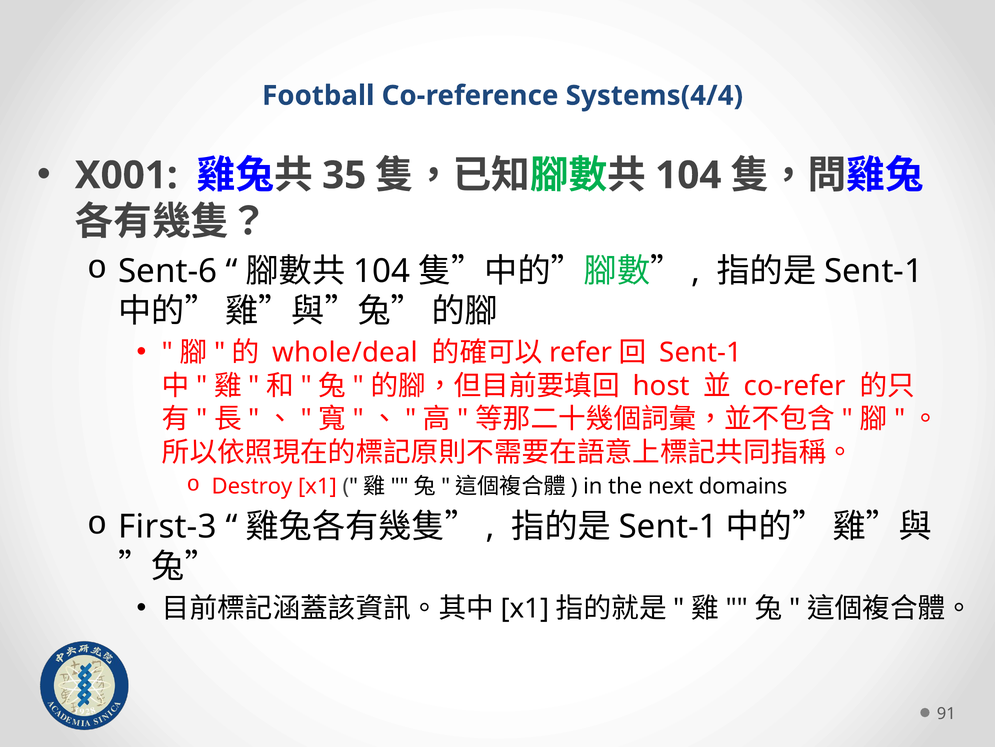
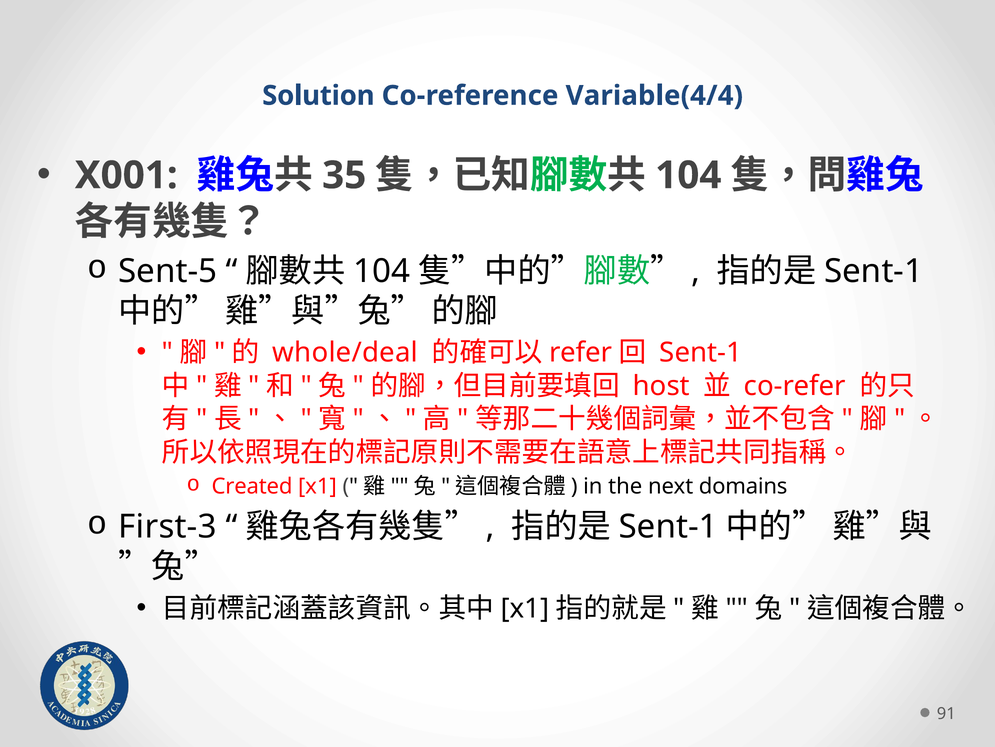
Football: Football -> Solution (318, 96)
Systems(4/4: Systems(4/4 -> Variable(4/4 (654, 96)
Sent-6: Sent-6 -> Sent-5 (168, 271)
Destroy: Destroy -> Created (252, 486)
